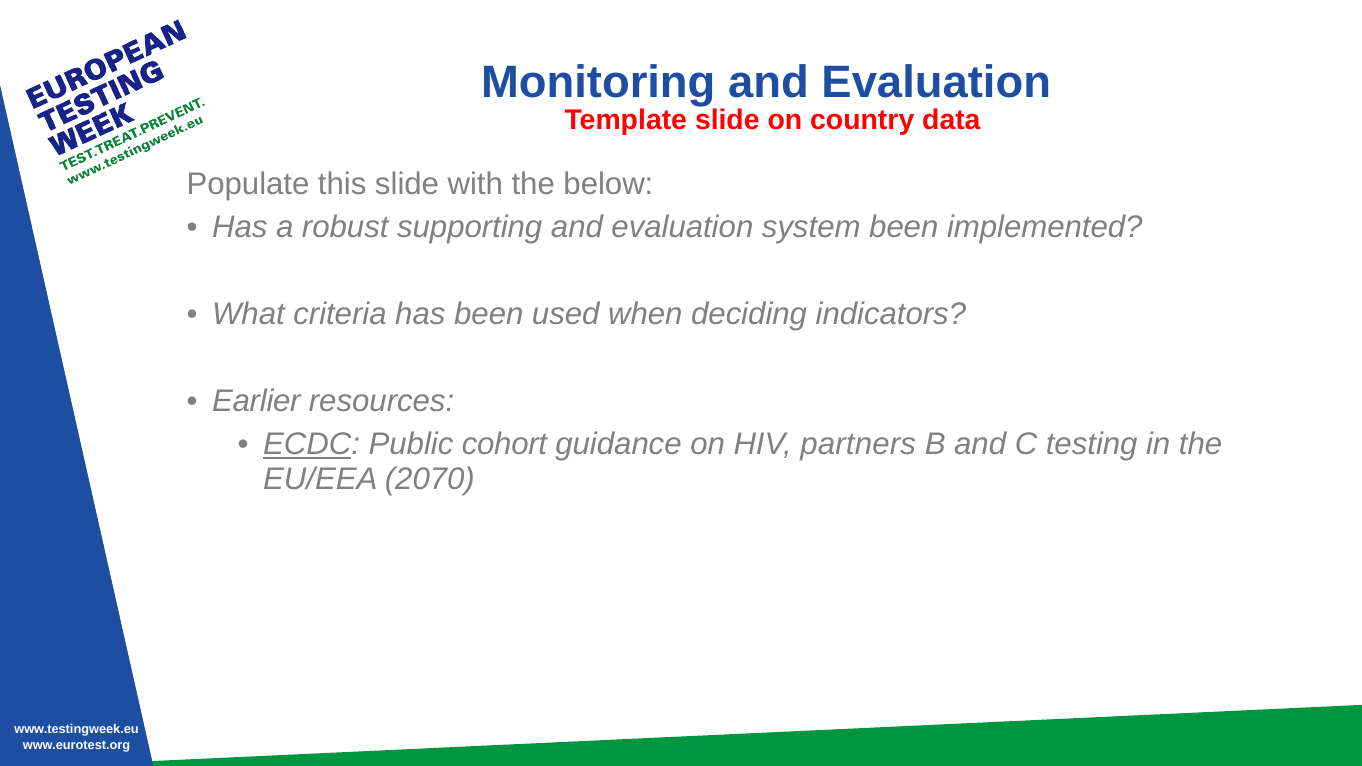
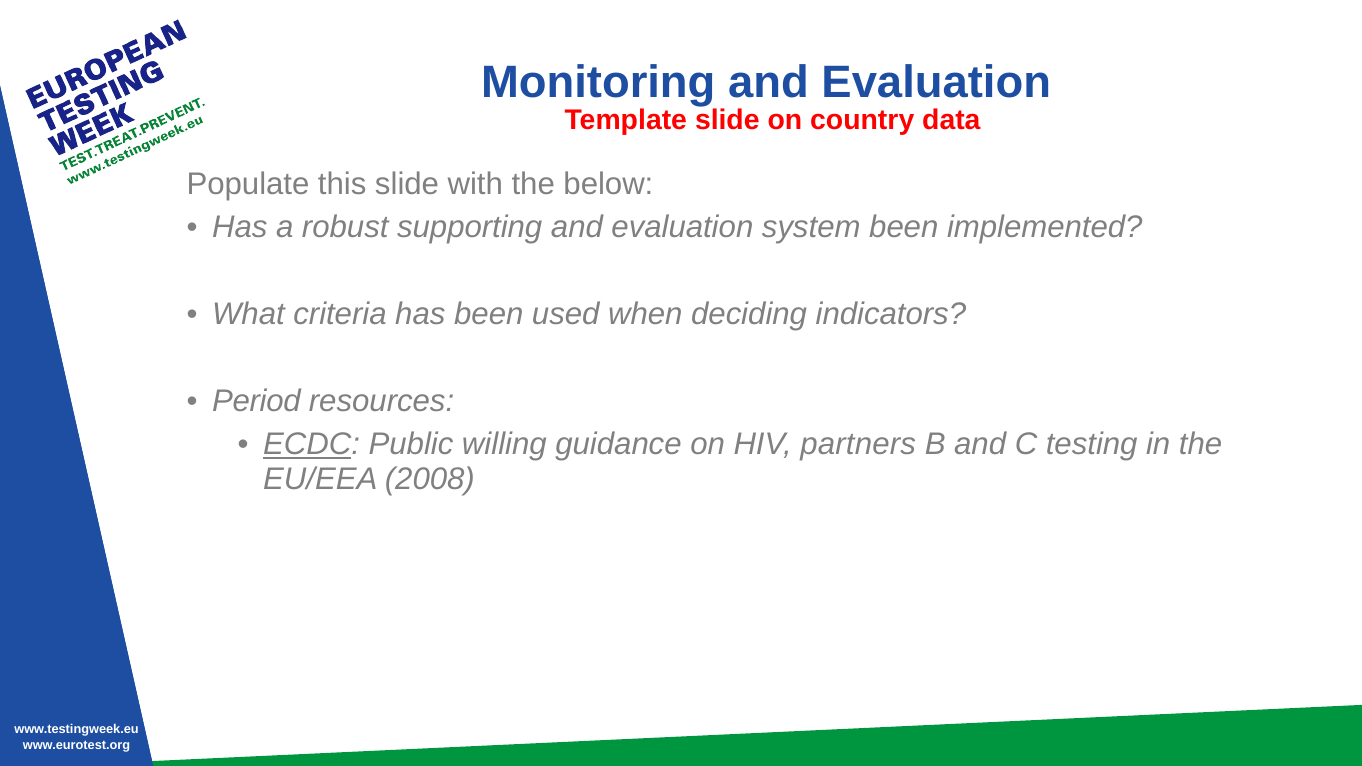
Earlier: Earlier -> Period (256, 401)
cohort: cohort -> willing (504, 445)
2070: 2070 -> 2008 (430, 479)
